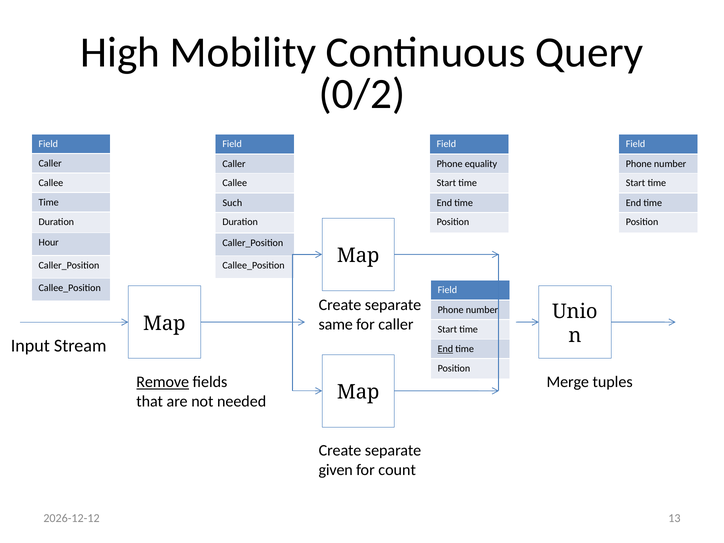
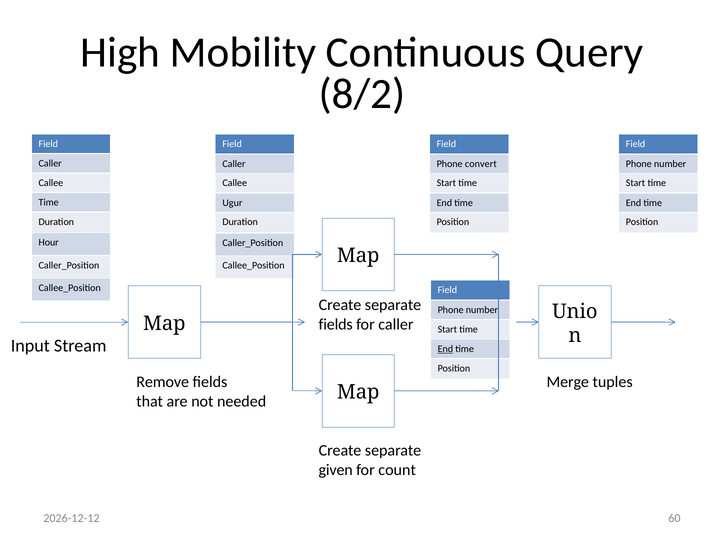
0/2: 0/2 -> 8/2 (362, 94)
equality: equality -> convert (481, 164)
Such: Such -> Ugur (232, 203)
same: same -> fields (336, 324)
Remove underline: present -> none (163, 382)
13: 13 -> 60 (674, 518)
